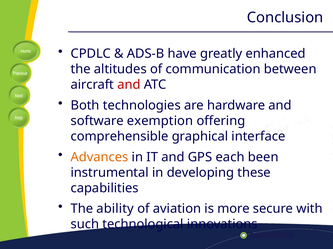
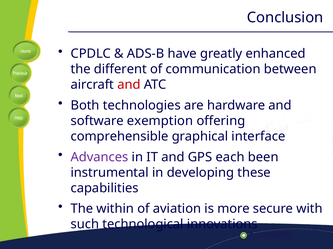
altitudes: altitudes -> different (120, 69)
Advances colour: orange -> purple (99, 158)
ability: ability -> within (115, 209)
